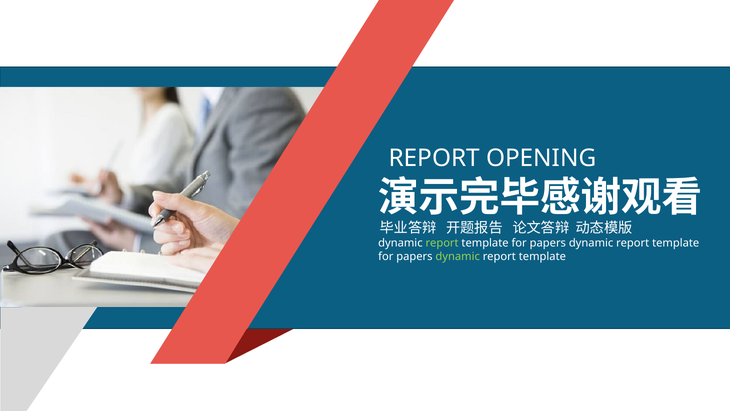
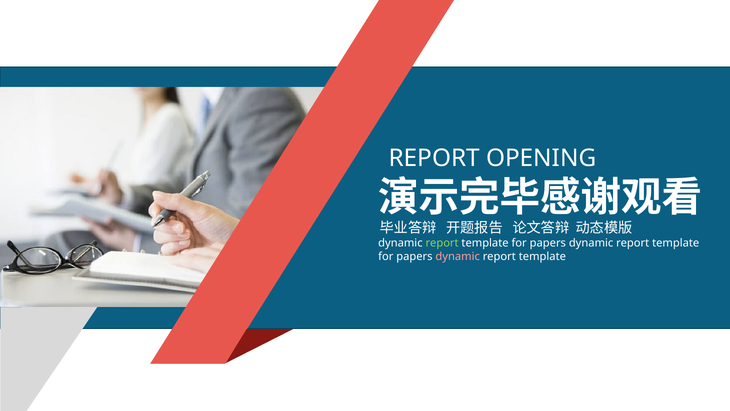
dynamic colour: light green -> pink (458, 256)
